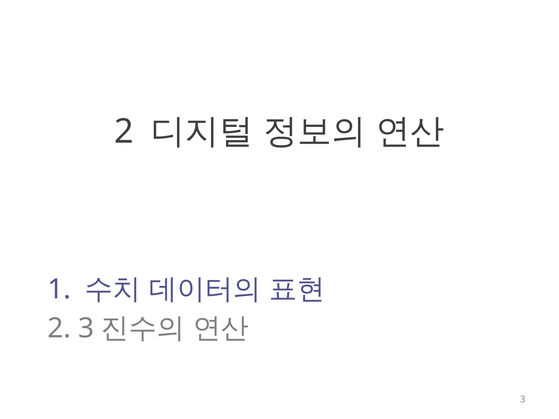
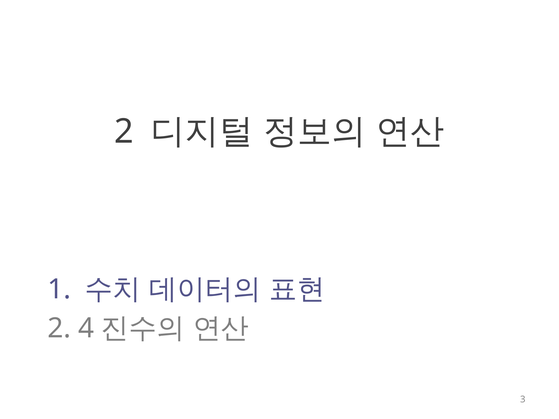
2 3: 3 -> 4 (86, 328)
